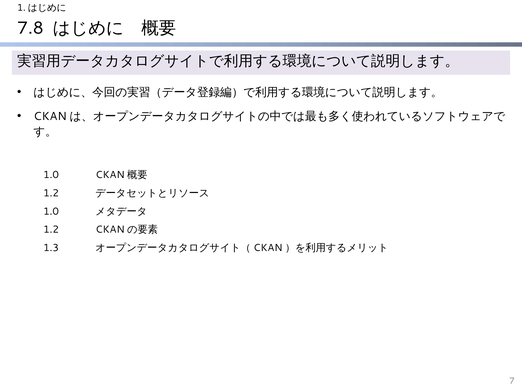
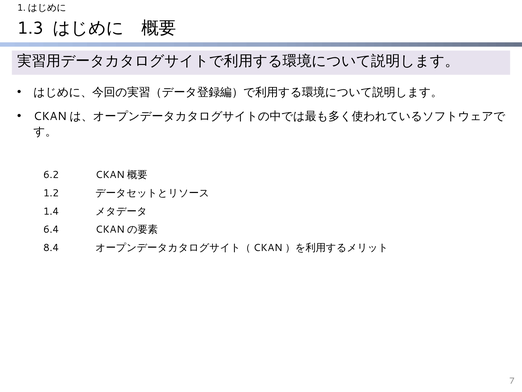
7.8: 7.8 -> 1.3 (31, 28)
1.0: 1.0 -> 6.2 (51, 175)
1.0: 1.0 -> 1.4 (51, 211)
1.2: 1.2 -> 6.4 (51, 229)
1.3: 1.3 -> 8.4 (51, 248)
